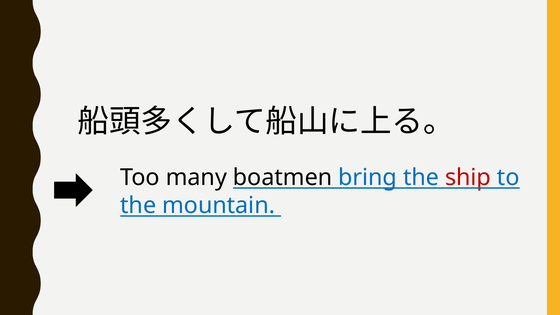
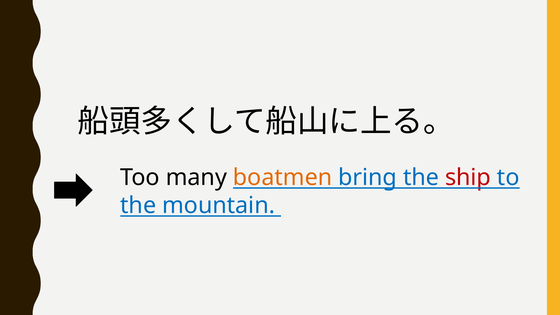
boatmen colour: black -> orange (283, 177)
